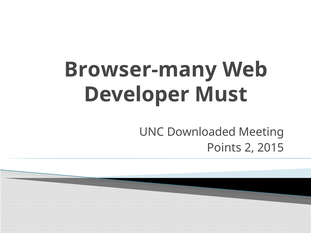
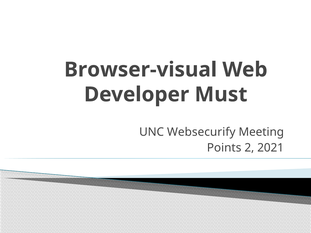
Browser-many: Browser-many -> Browser-visual (141, 70)
Downloaded: Downloaded -> Websecurify (201, 132)
2015: 2015 -> 2021 (271, 148)
